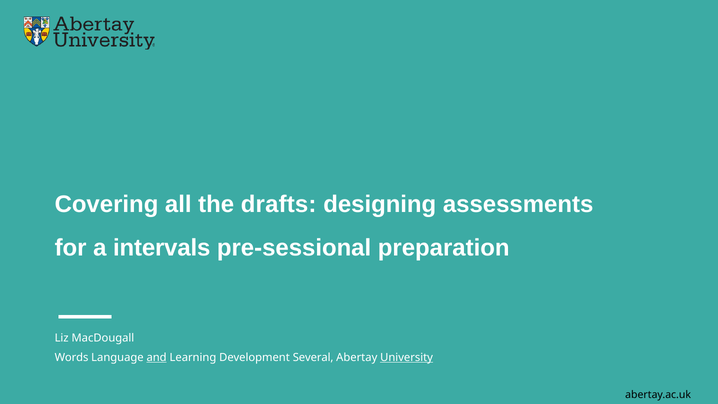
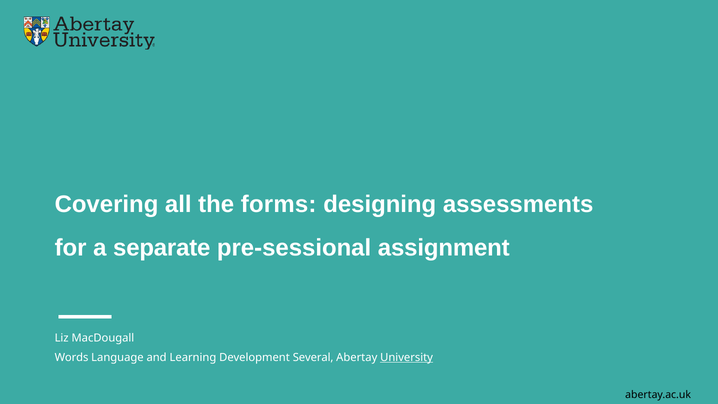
drafts: drafts -> forms (279, 204)
intervals: intervals -> separate (162, 248)
preparation: preparation -> assignment (444, 248)
and underline: present -> none (157, 357)
